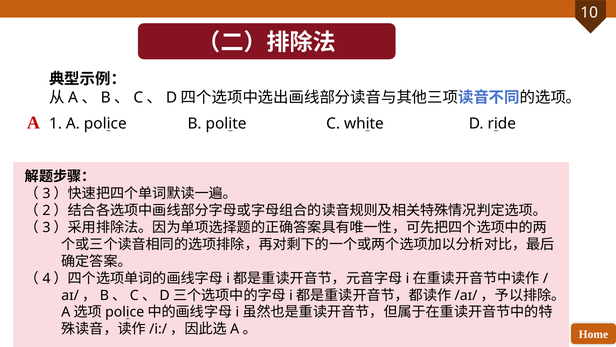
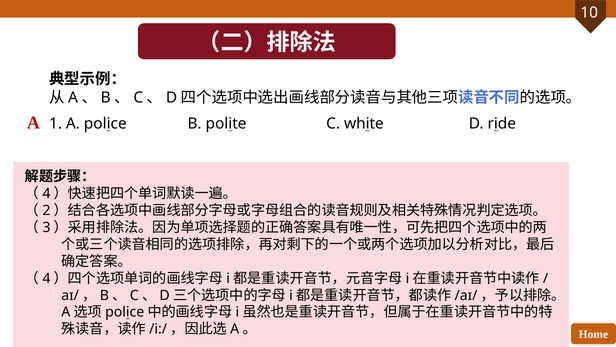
3: 3 -> 4 (46, 193)
